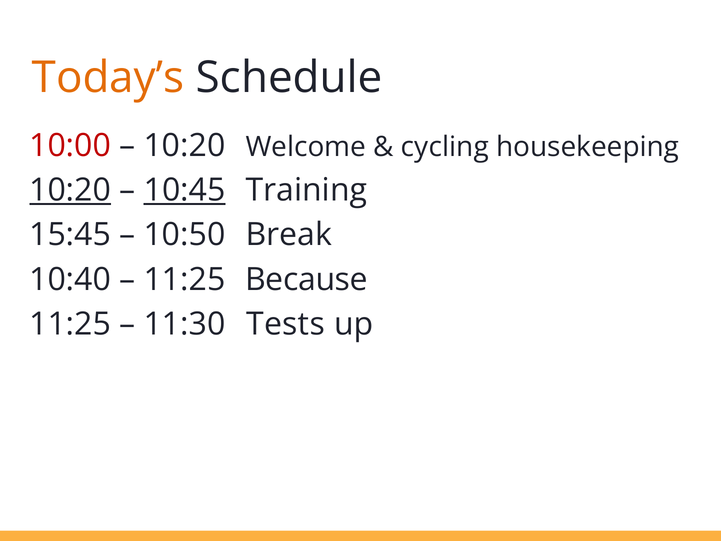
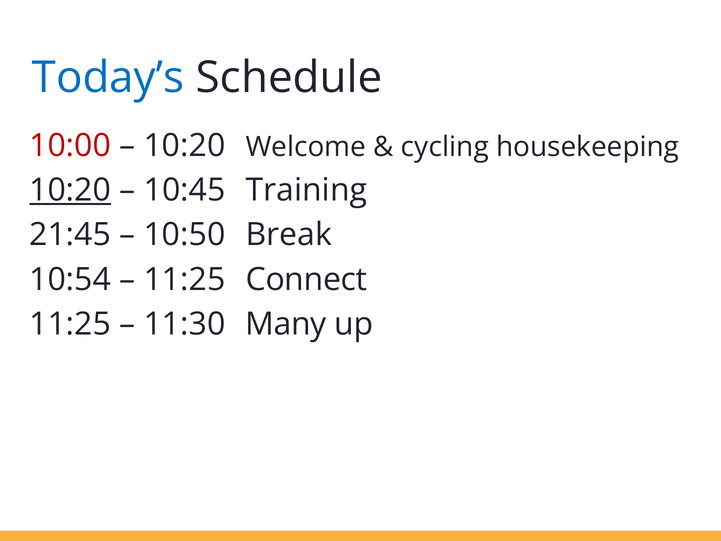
Today’s colour: orange -> blue (108, 78)
10:45 underline: present -> none (185, 190)
15:45: 15:45 -> 21:45 (70, 235)
10:40: 10:40 -> 10:54 (70, 279)
Because: Because -> Connect (306, 279)
Tests: Tests -> Many (286, 324)
